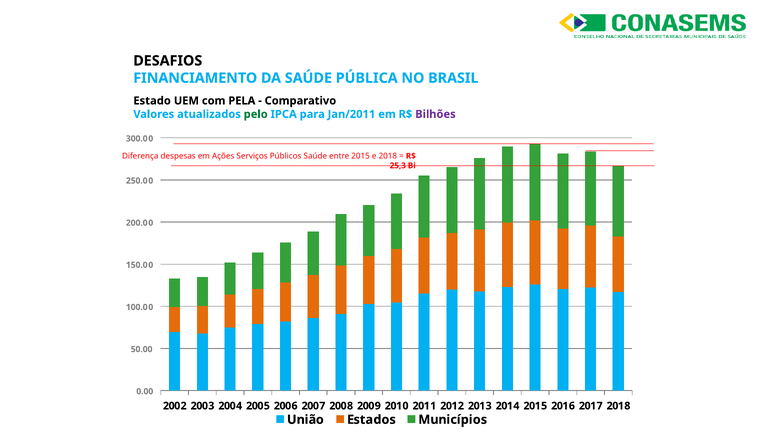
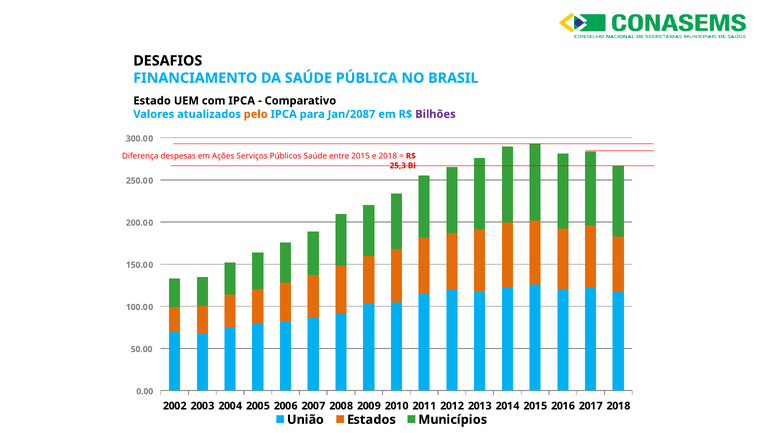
com PELA: PELA -> IPCA (242, 101)
pelo colour: green -> orange (256, 114)
Jan/2011: Jan/2011 -> Jan/2087 (351, 114)
